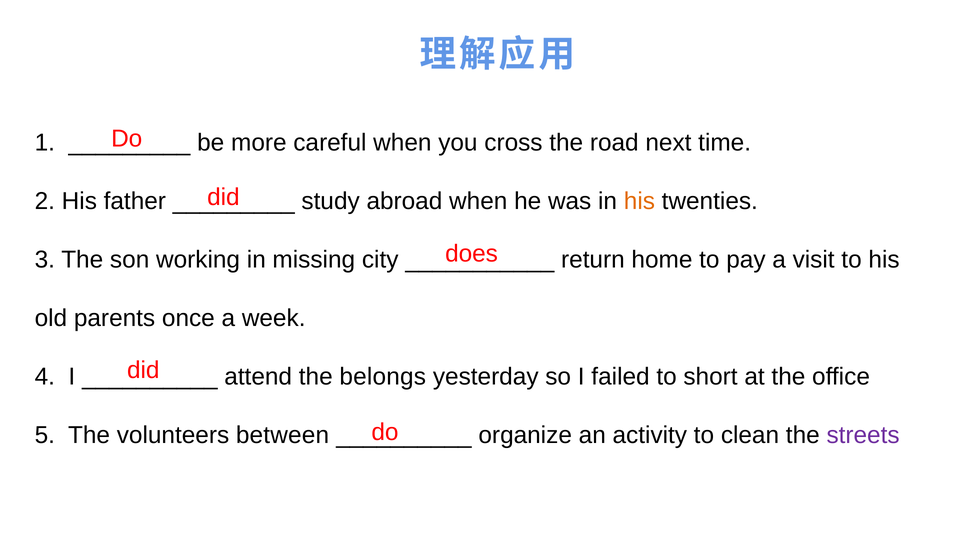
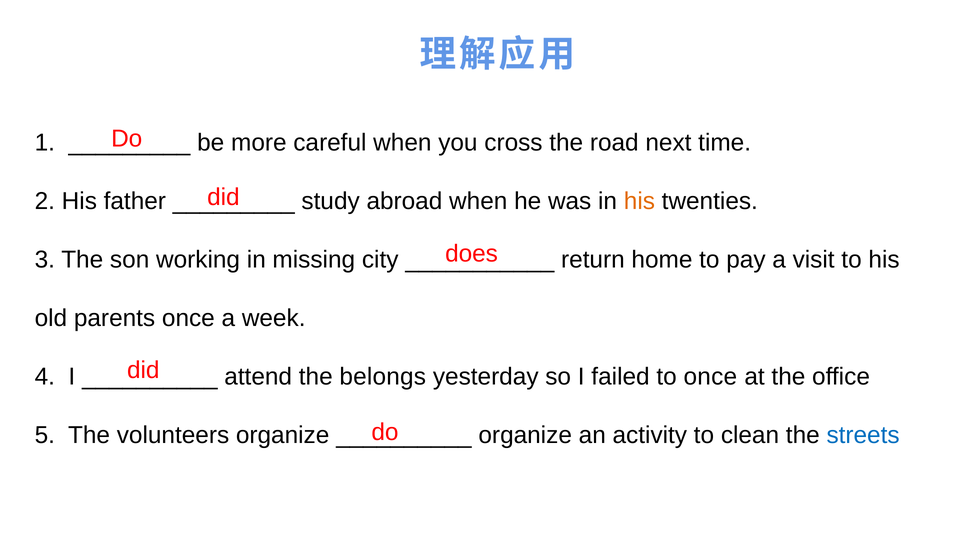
to short: short -> once (710, 376)
volunteers between: between -> organize (283, 435)
streets colour: purple -> blue (863, 435)
